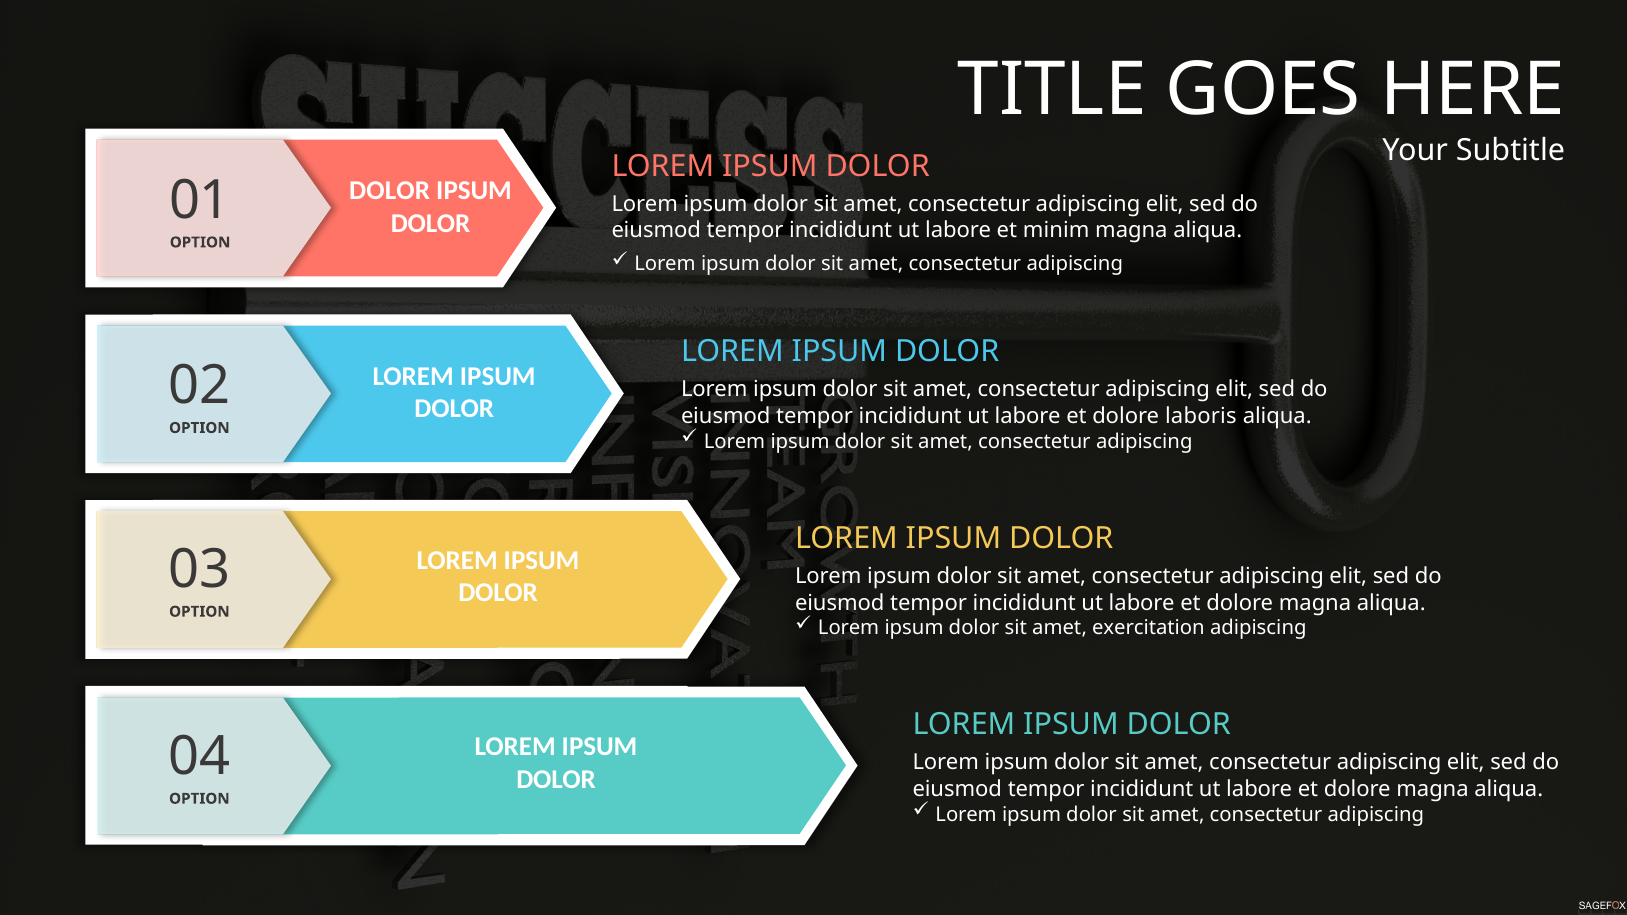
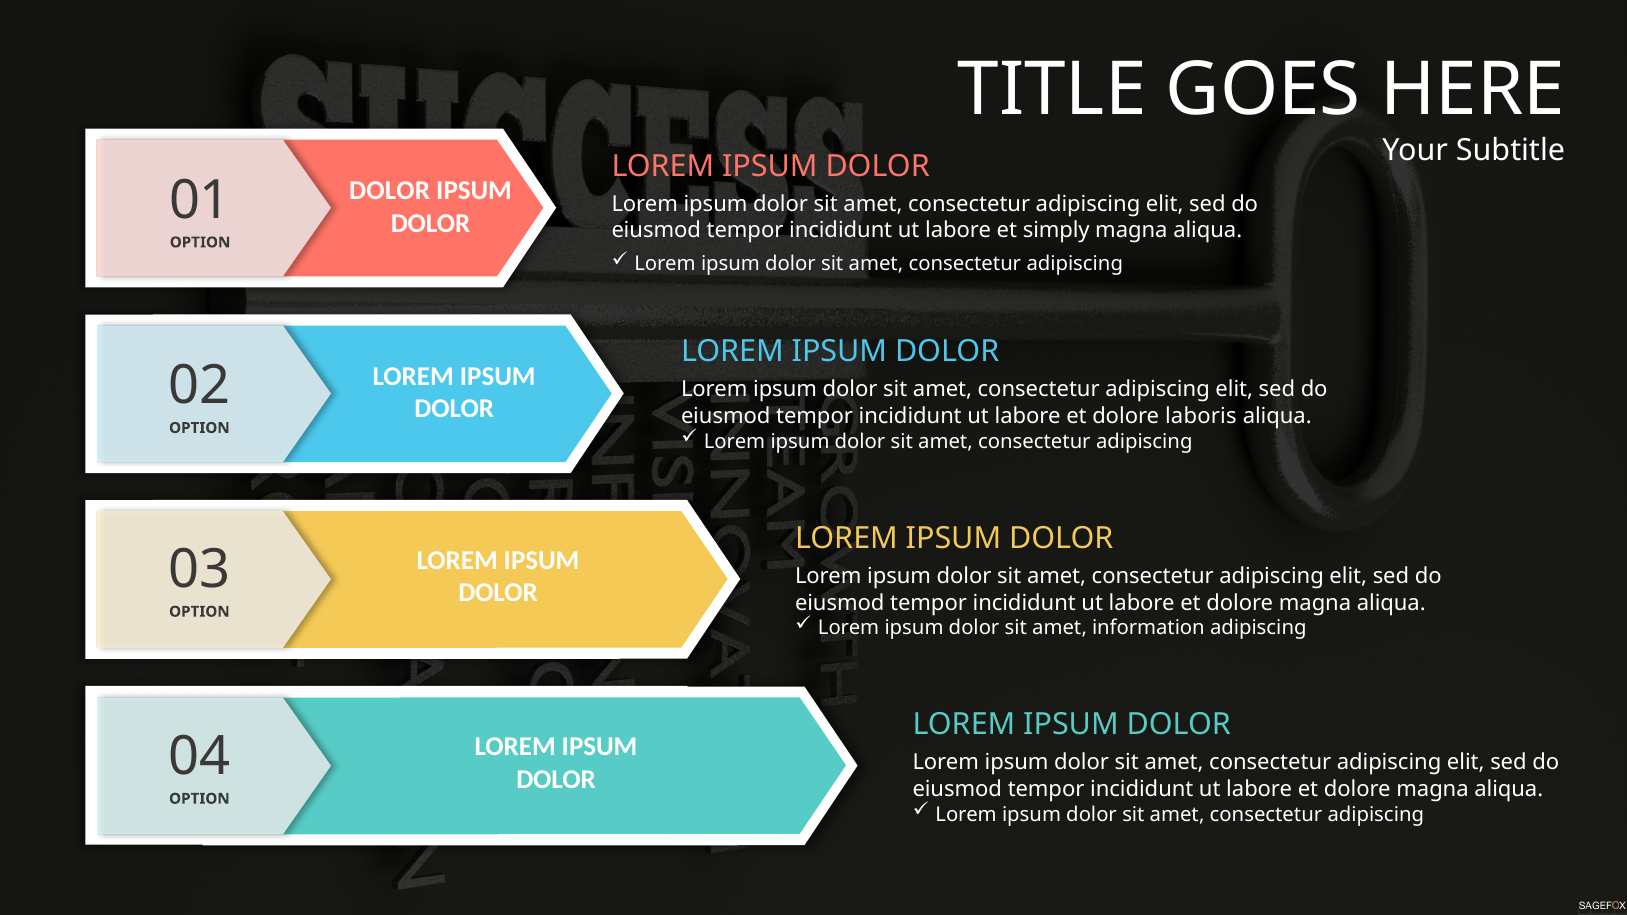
minim: minim -> simply (1056, 231)
exercitation: exercitation -> information (1148, 628)
